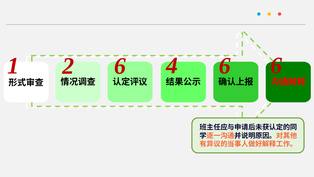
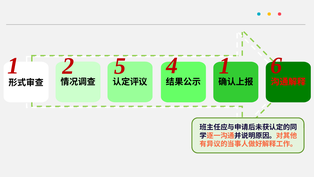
2 6: 6 -> 5 (120, 66)
4 6: 6 -> 1 (225, 66)
